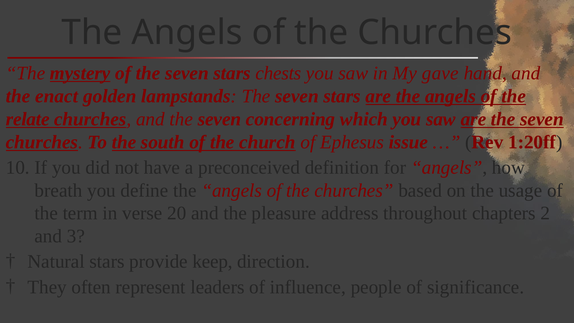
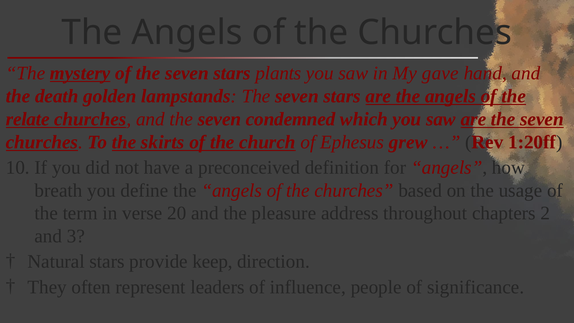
chests: chests -> plants (278, 73)
enact: enact -> death (57, 96)
concerning: concerning -> condemned (291, 119)
south: south -> skirts (163, 142)
issue: issue -> grew (408, 142)
